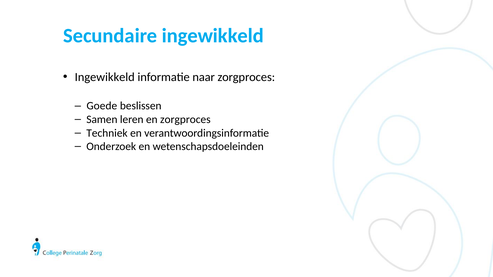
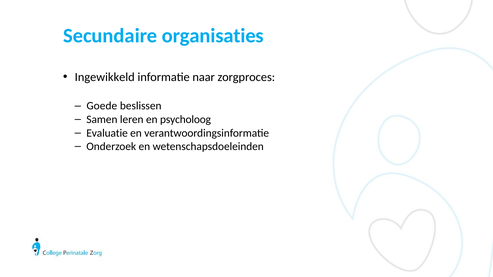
Secundaire ingewikkeld: ingewikkeld -> organisaties (213, 36)
en zorgproces: zorgproces -> psycholoog (185, 120)
Techniek: Techniek -> Evaluatie (107, 133)
